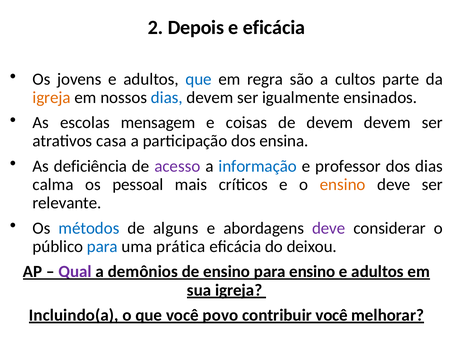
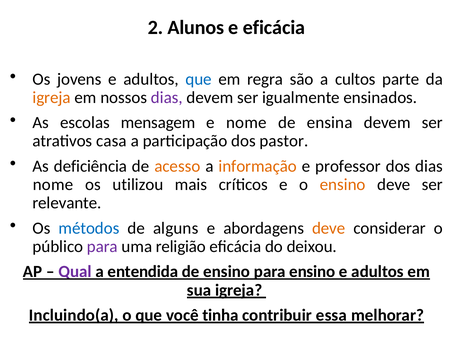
Depois: Depois -> Alunos (196, 27)
dias colour: blue -> purple (167, 97)
e coisas: coisas -> nome (246, 123)
de devem: devem -> ensina (330, 123)
ensina: ensina -> pastor (284, 141)
acesso colour: purple -> orange (177, 166)
informação colour: blue -> orange (258, 166)
calma: calma -> nome (53, 184)
pessoal: pessoal -> utilizou (138, 184)
deve colour: purple -> orange (329, 228)
para colour: blue -> purple (102, 246)
prática: prática -> religião (181, 246)
demônios: demônios -> entendida (143, 271)
povo: povo -> tinha (221, 315)
contribuir você: você -> essa (331, 315)
